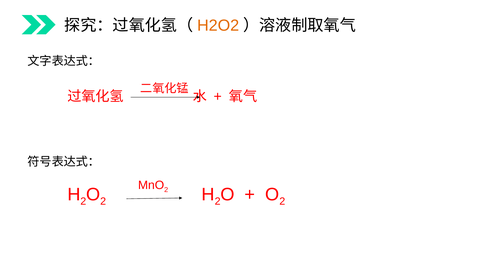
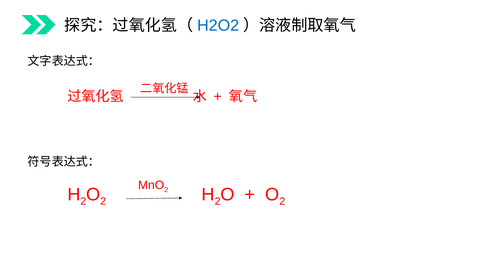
H2O2 colour: orange -> blue (218, 25)
